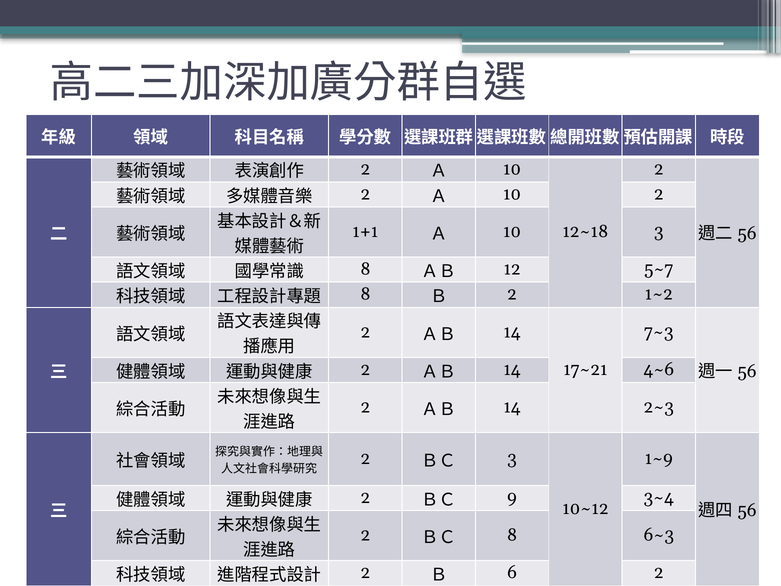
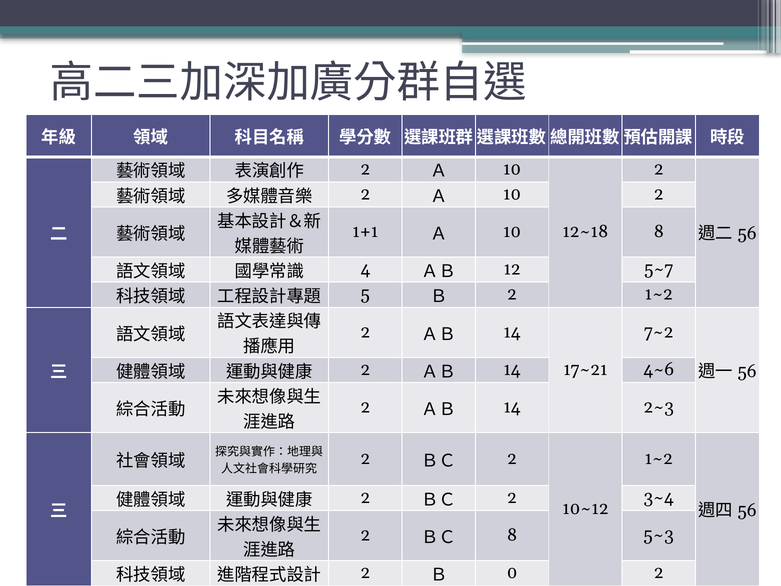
10 3: 3 -> 8 (659, 231)
8: 8 -> 4 (365, 269)
8: 8 -> 5 (365, 294)
7~3: 7~3 -> 7~2 (659, 332)
1~9: 1~9 -> 1~2 (659, 458)
3: 3 -> 2 (512, 458)
9: 9 -> 2 (512, 497)
6~3: 6~3 -> 5~3 (659, 535)
6: 6 -> 0 (512, 572)
